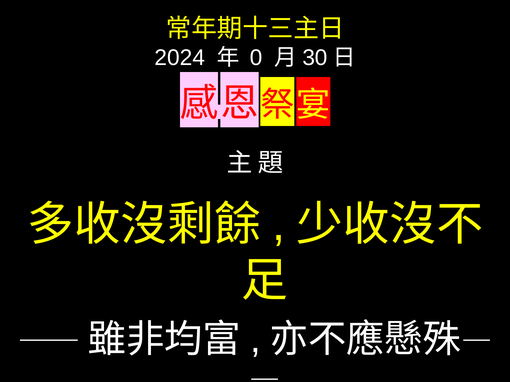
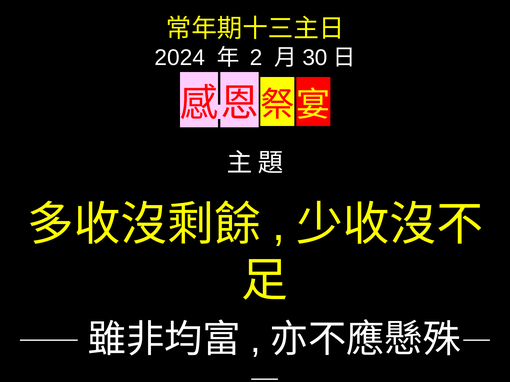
0: 0 -> 2 (256, 58)
